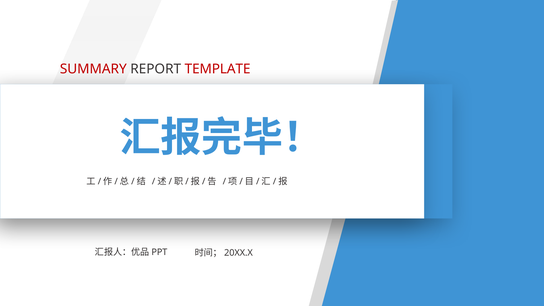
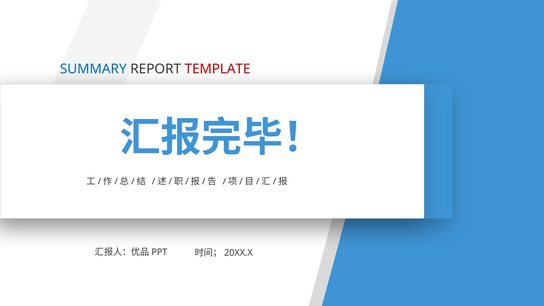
SUMMARY colour: red -> blue (93, 69)
